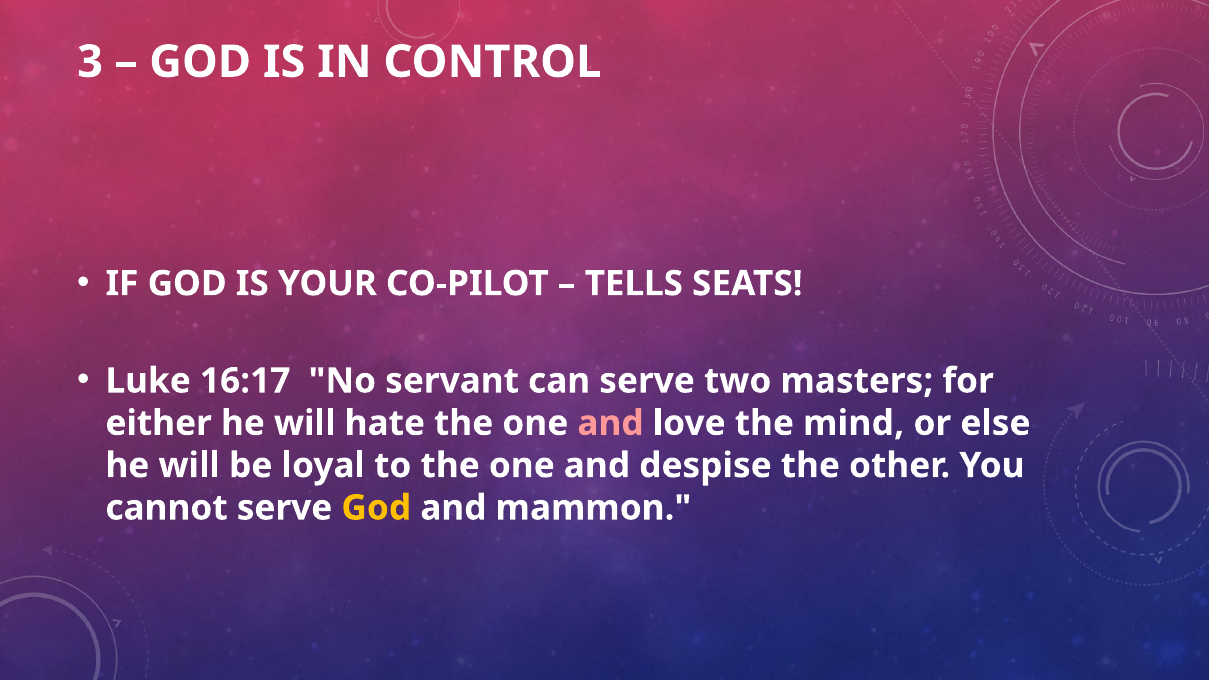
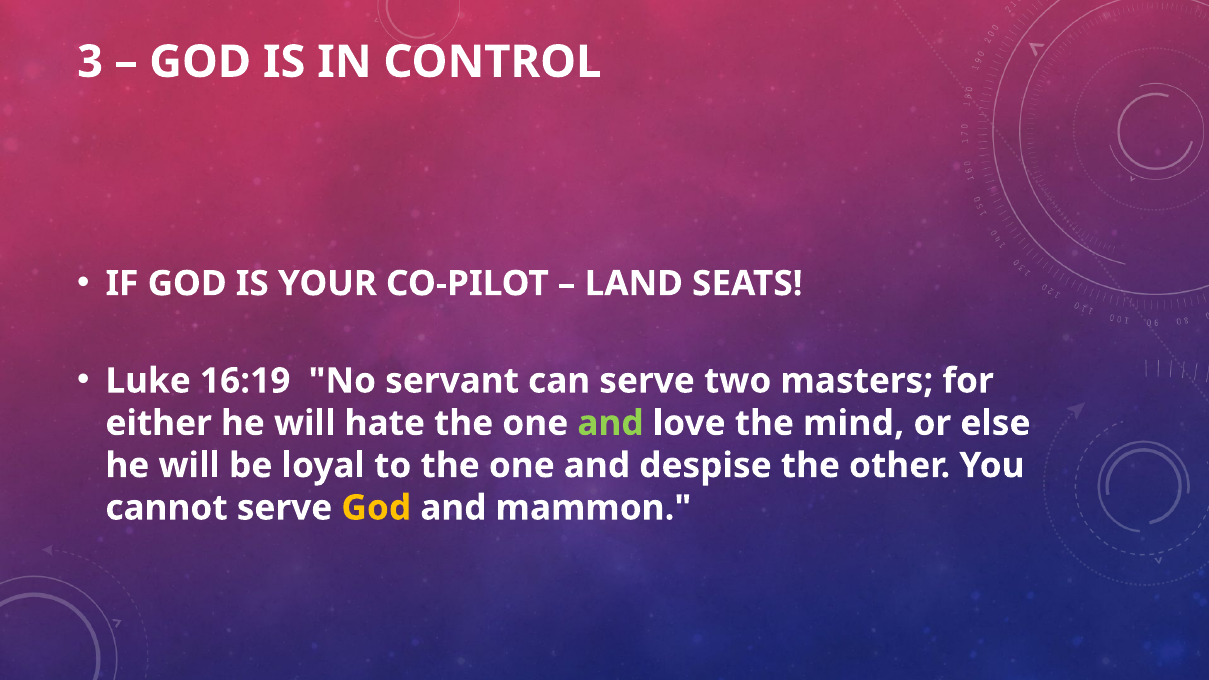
TELLS: TELLS -> LAND (634, 284)
16:17: 16:17 -> 16:19 (245, 381)
and colour: pink -> light green (610, 423)
